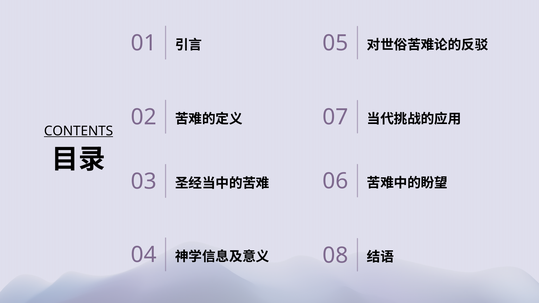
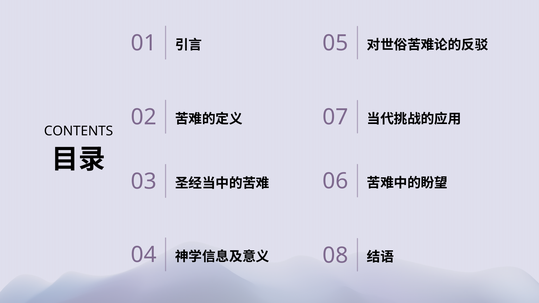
CONTENTS underline: present -> none (79, 131)
